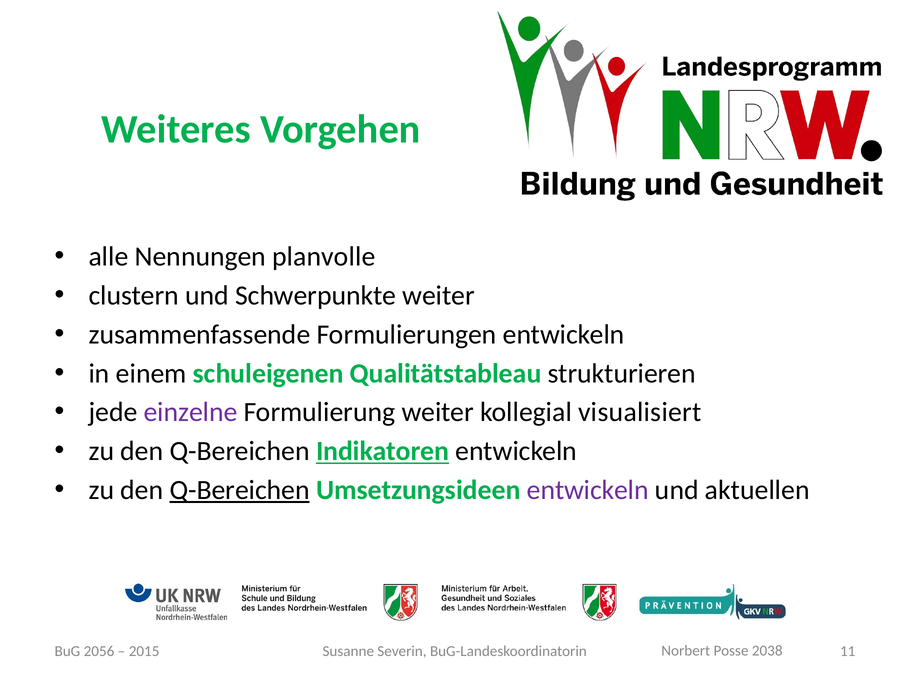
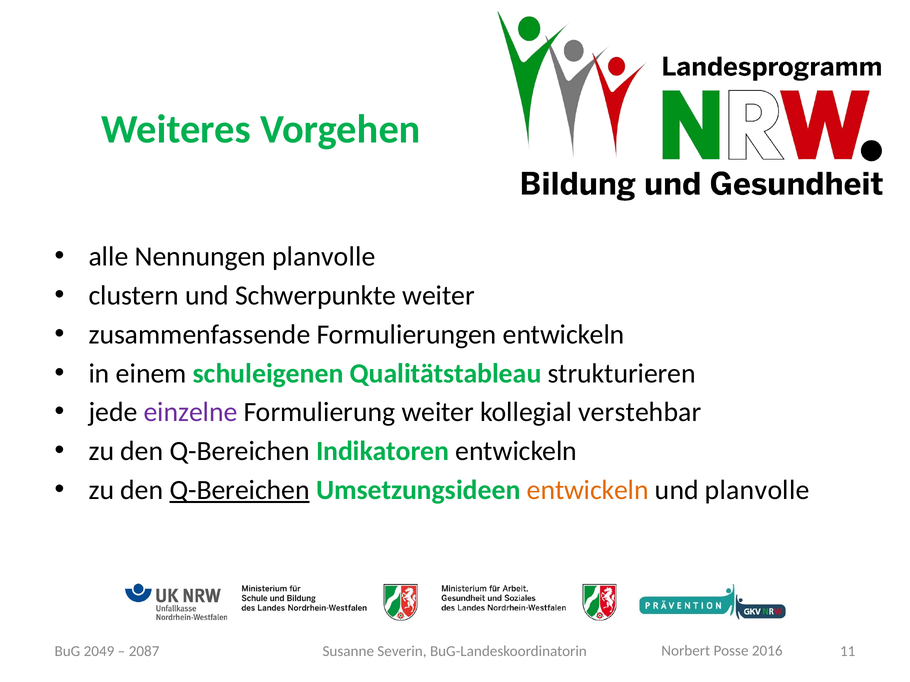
visualisiert: visualisiert -> verstehbar (640, 413)
Indikatoren underline: present -> none (383, 451)
entwickeln colour: purple -> orange (588, 490)
und aktuellen: aktuellen -> planvolle (757, 490)
2056: 2056 -> 2049 (99, 652)
2015: 2015 -> 2087 (144, 652)
2038: 2038 -> 2016 (767, 651)
